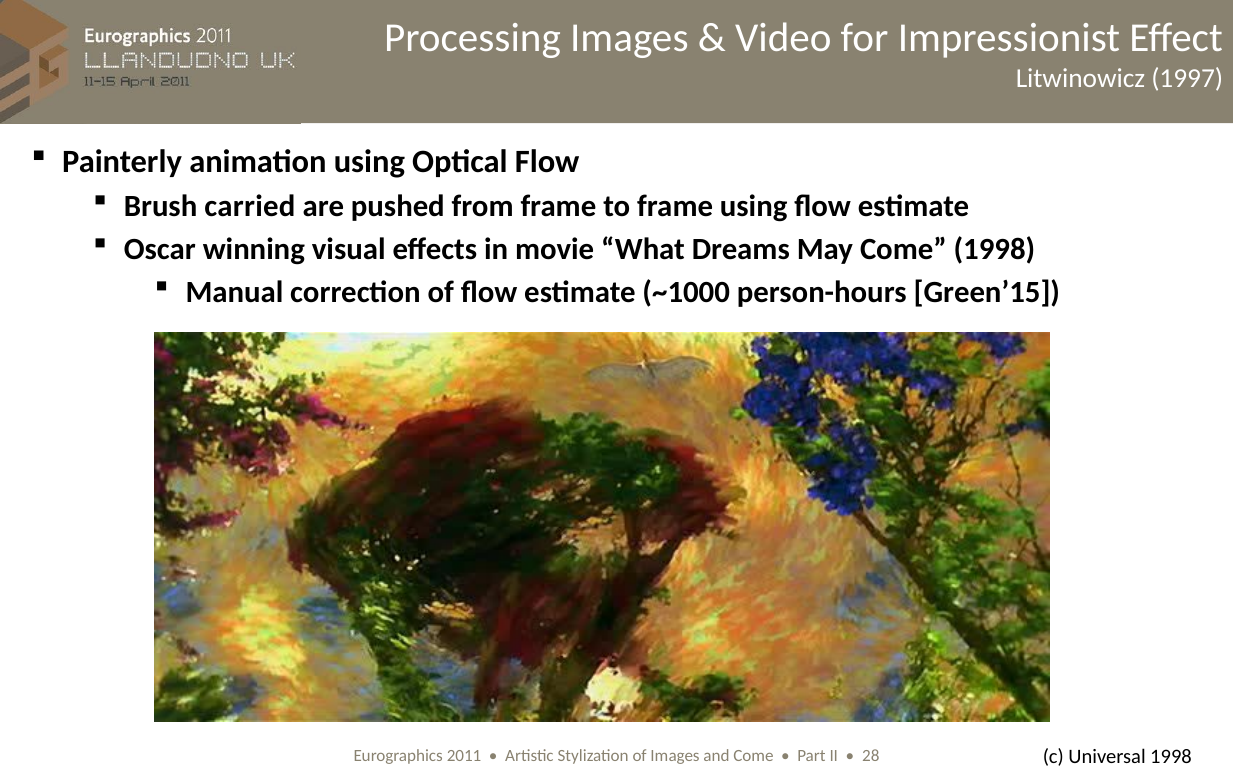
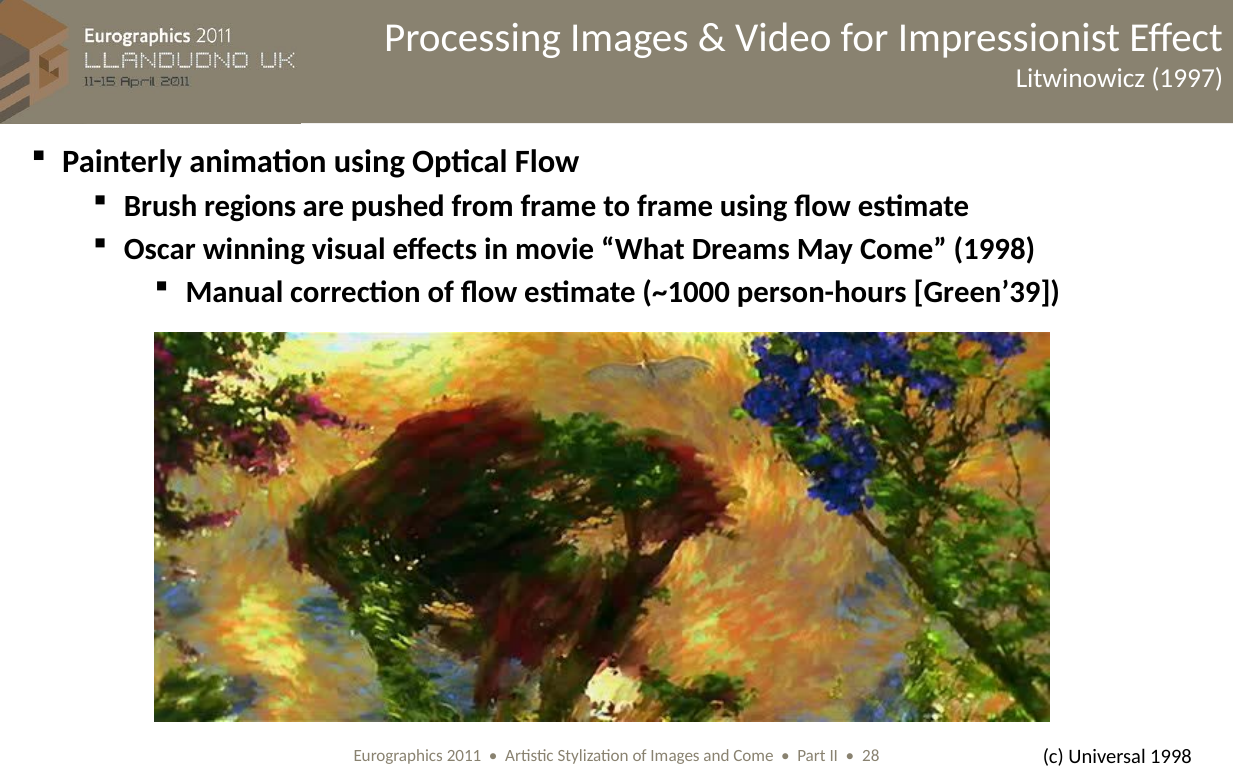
carried: carried -> regions (250, 206)
Green’15: Green’15 -> Green’39 (987, 293)
